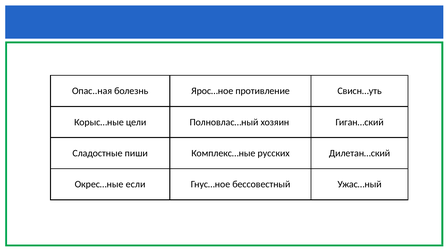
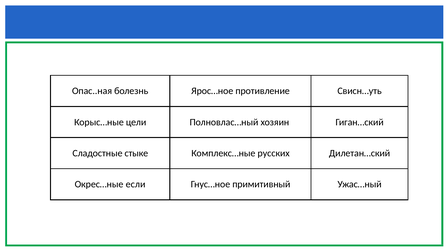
пиши: пиши -> стыке (136, 153)
бессовестный: бессовестный -> примитивный (261, 185)
